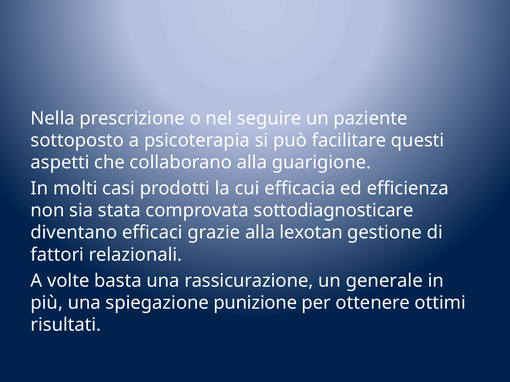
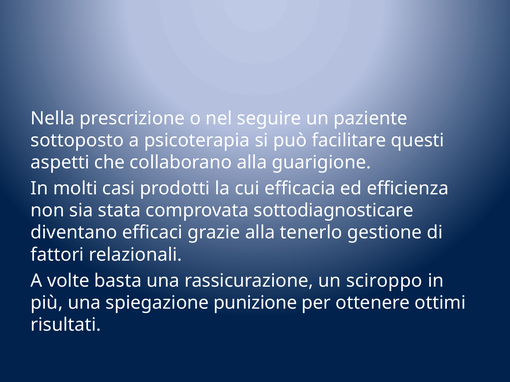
lexotan: lexotan -> tenerlo (311, 233)
generale: generale -> sciroppo (384, 281)
